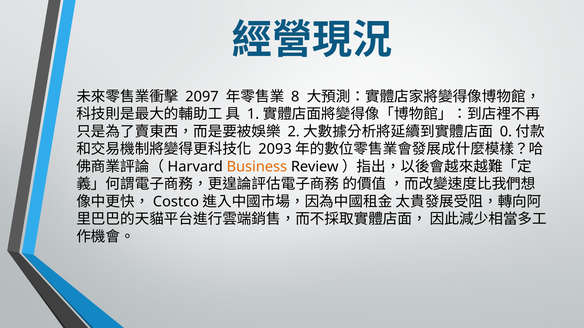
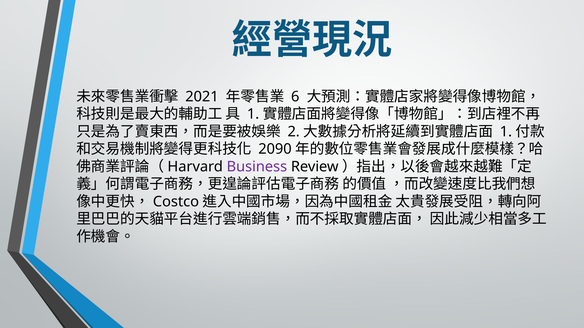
2097: 2097 -> 2021 (202, 97)
8: 8 -> 6 (295, 97)
0: 0 -> 1 (506, 132)
2093: 2093 -> 2090 (275, 149)
Business colour: orange -> purple (257, 167)
